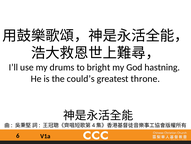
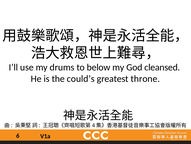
bright: bright -> below (99, 67)
hastning: hastning -> cleansed (162, 67)
